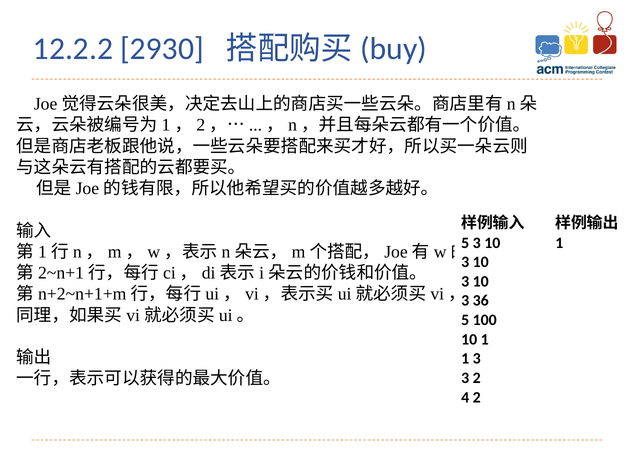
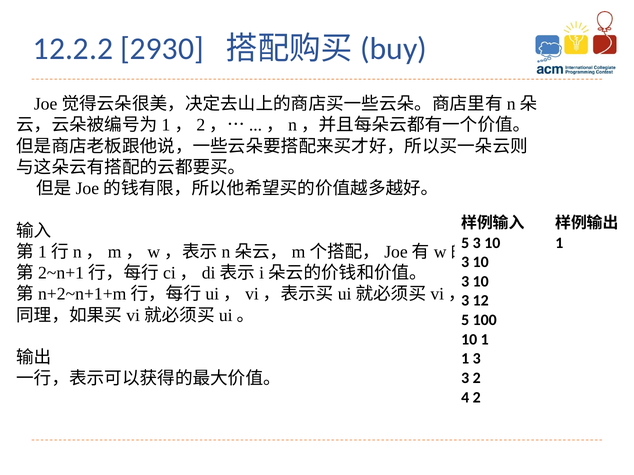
36: 36 -> 12 (481, 301)
